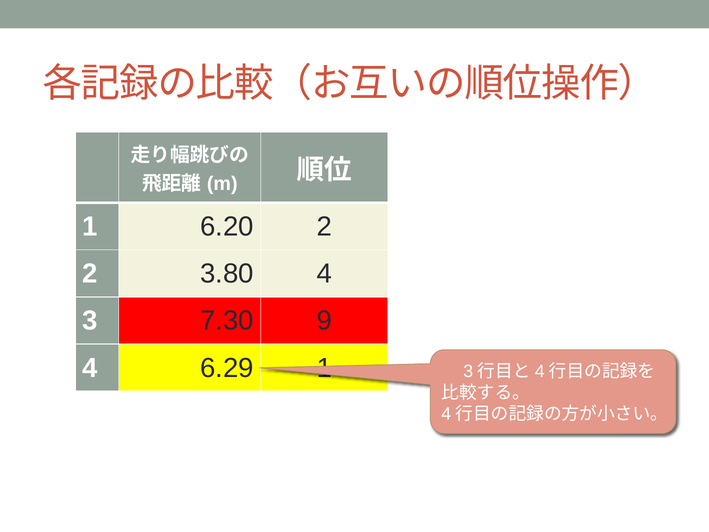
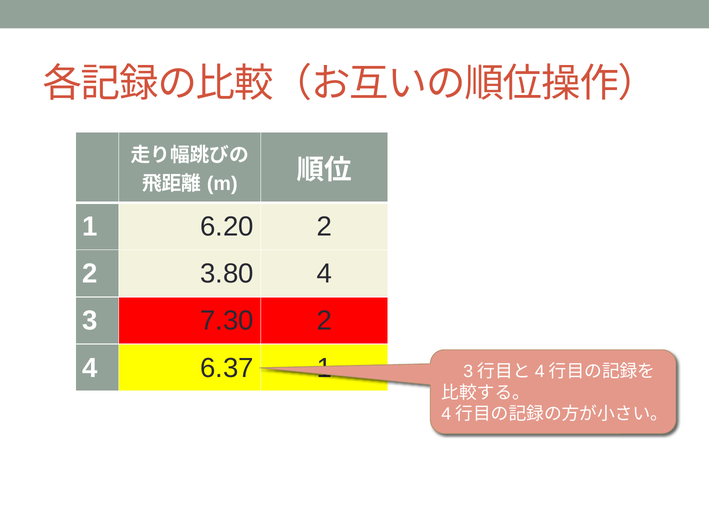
7.30 9: 9 -> 2 (324, 321)
6.29: 6.29 -> 6.37 (227, 368)
